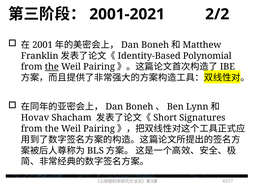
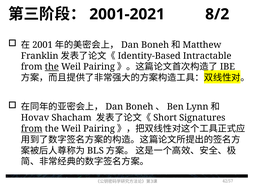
2/2: 2/2 -> 8/2 (217, 14)
Polynomial: Polynomial -> Intractable (207, 56)
from underline: none -> present (32, 128)
